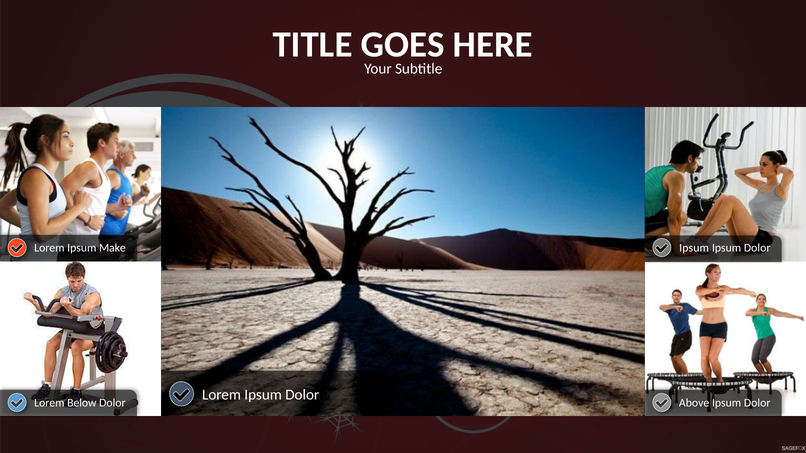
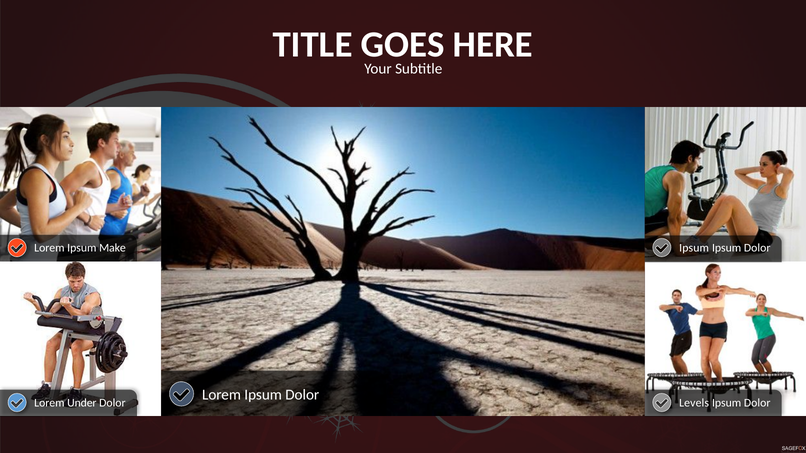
Below: Below -> Under (82, 403)
Above: Above -> Levels (694, 403)
